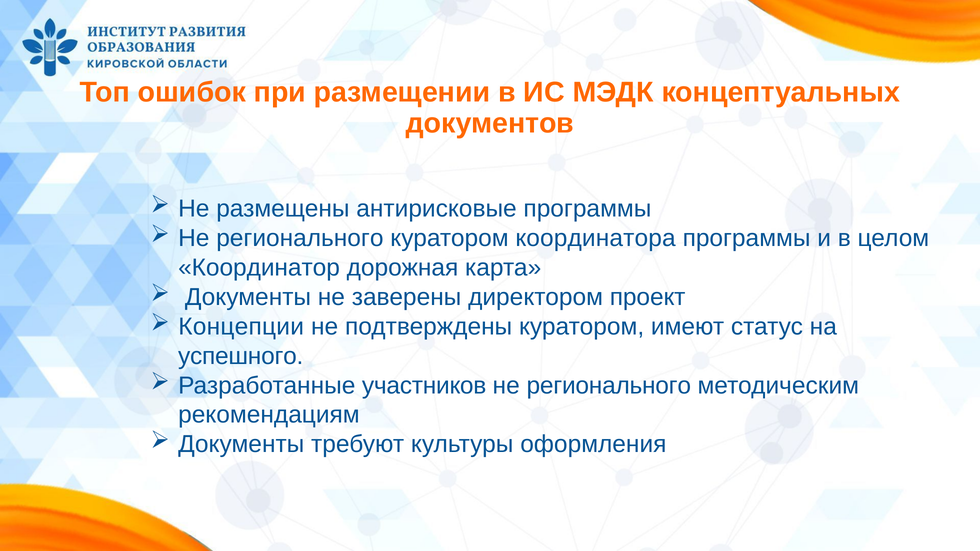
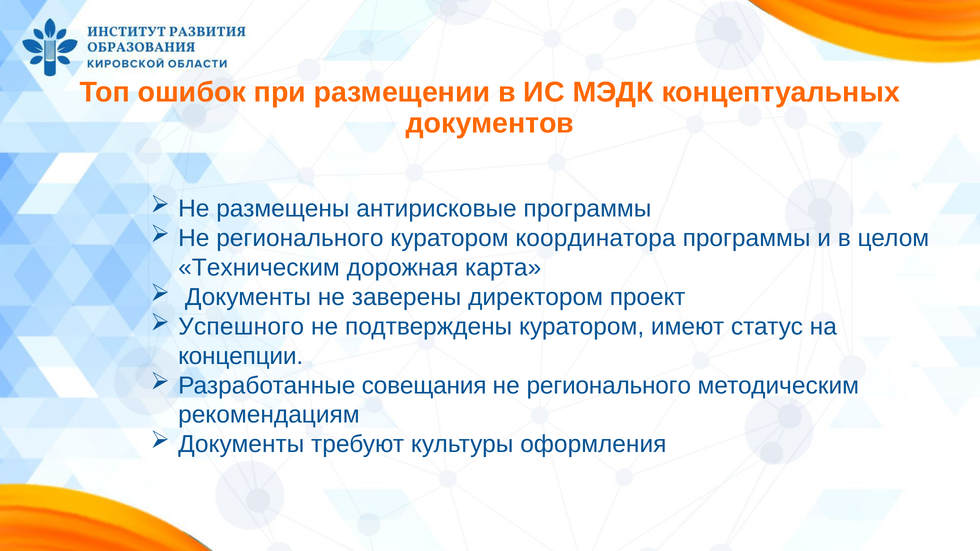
Координатор: Координатор -> Техническим (259, 268)
Концепции: Концепции -> Успешного (241, 327)
успешного: успешного -> концепции (241, 356)
участников: участников -> совещания (424, 386)
